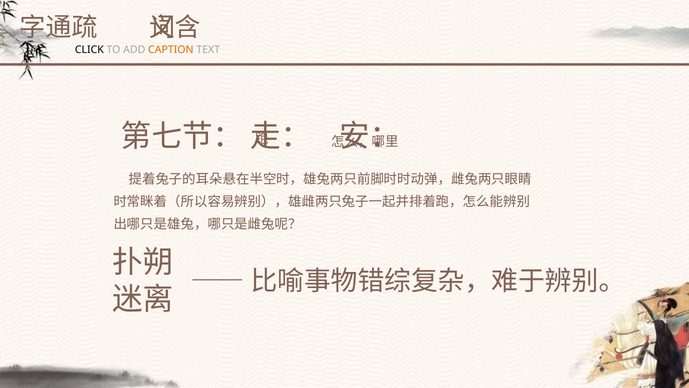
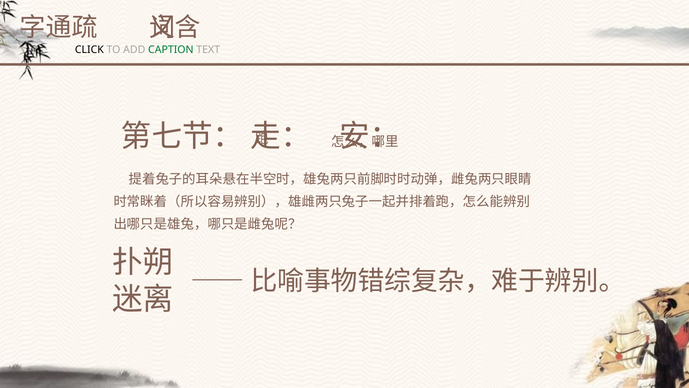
CAPTION colour: orange -> green (171, 50)
